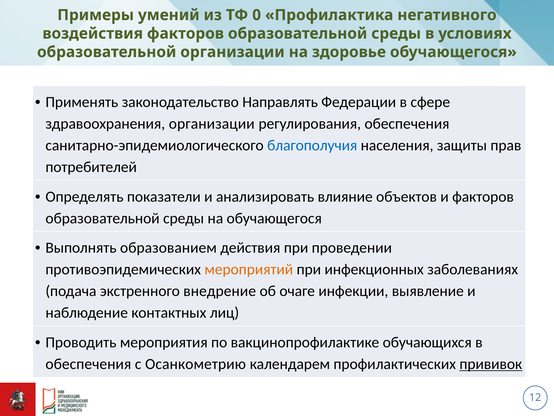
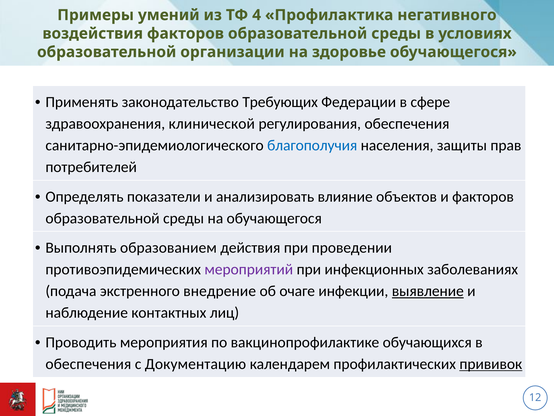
0: 0 -> 4 (257, 15)
Направлять: Направлять -> Требующих (280, 102)
здравоохранения организации: организации -> клинической (212, 124)
мероприятий colour: orange -> purple (249, 269)
выявление underline: none -> present (428, 291)
Осанкометрию: Осанкометрию -> Документацию (196, 364)
